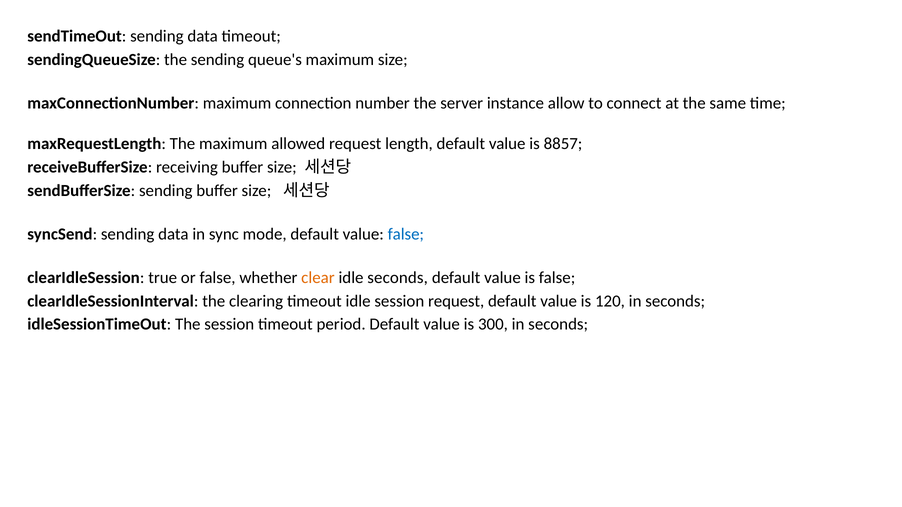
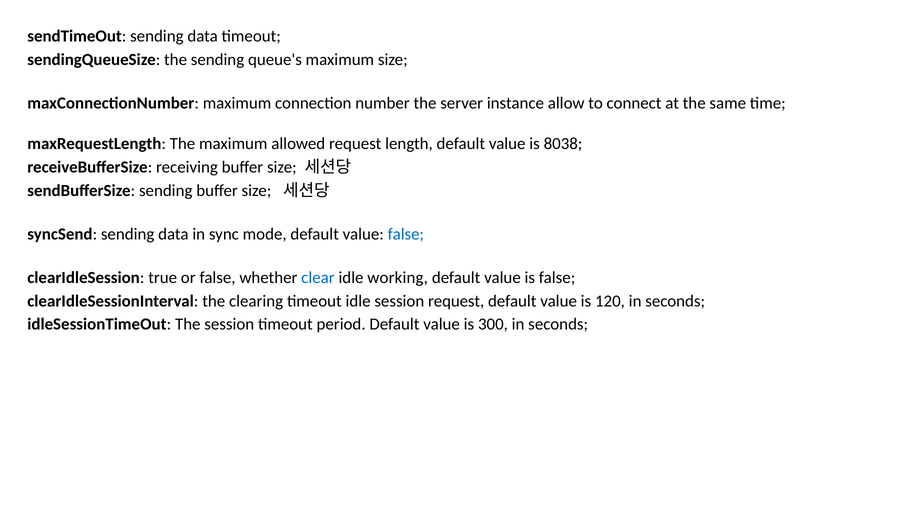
8857: 8857 -> 8038 (563, 144)
clear colour: orange -> blue (318, 278)
idle seconds: seconds -> working (398, 278)
